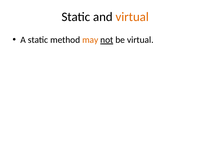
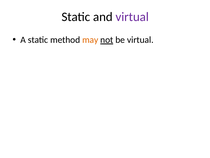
virtual colour: orange -> purple (132, 17)
